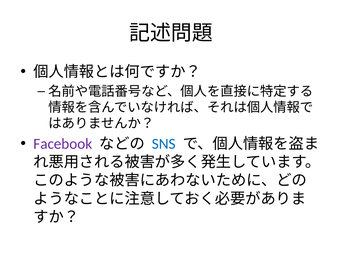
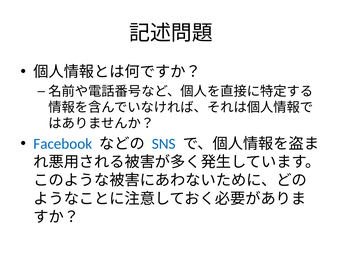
Facebook colour: purple -> blue (63, 144)
